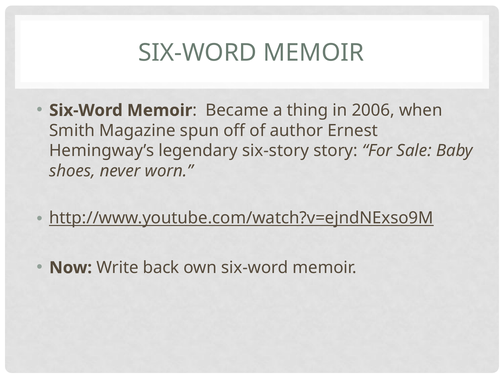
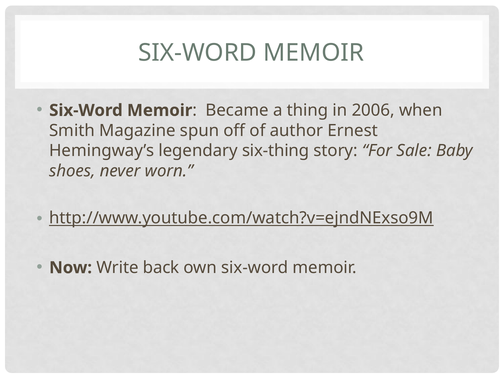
six-story: six-story -> six-thing (276, 151)
